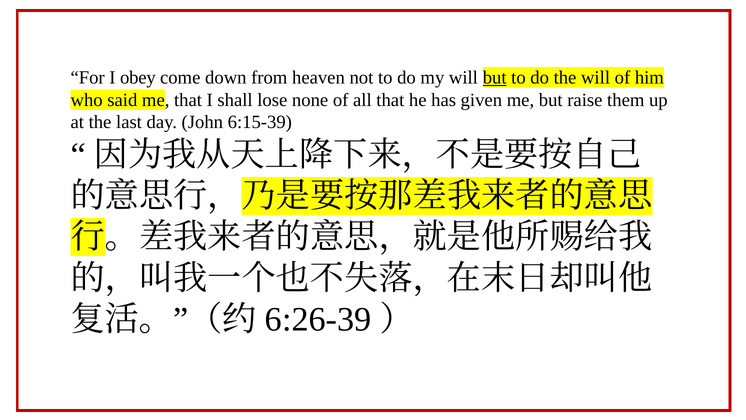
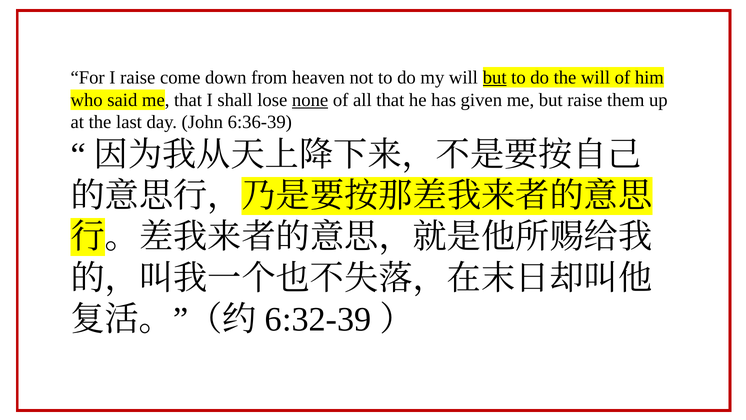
I obey: obey -> raise (138, 77)
none underline: none -> present (310, 100)
6:15-39: 6:15-39 -> 6:36-39 (260, 122)
6:26-39: 6:26-39 -> 6:32-39 (318, 319)
